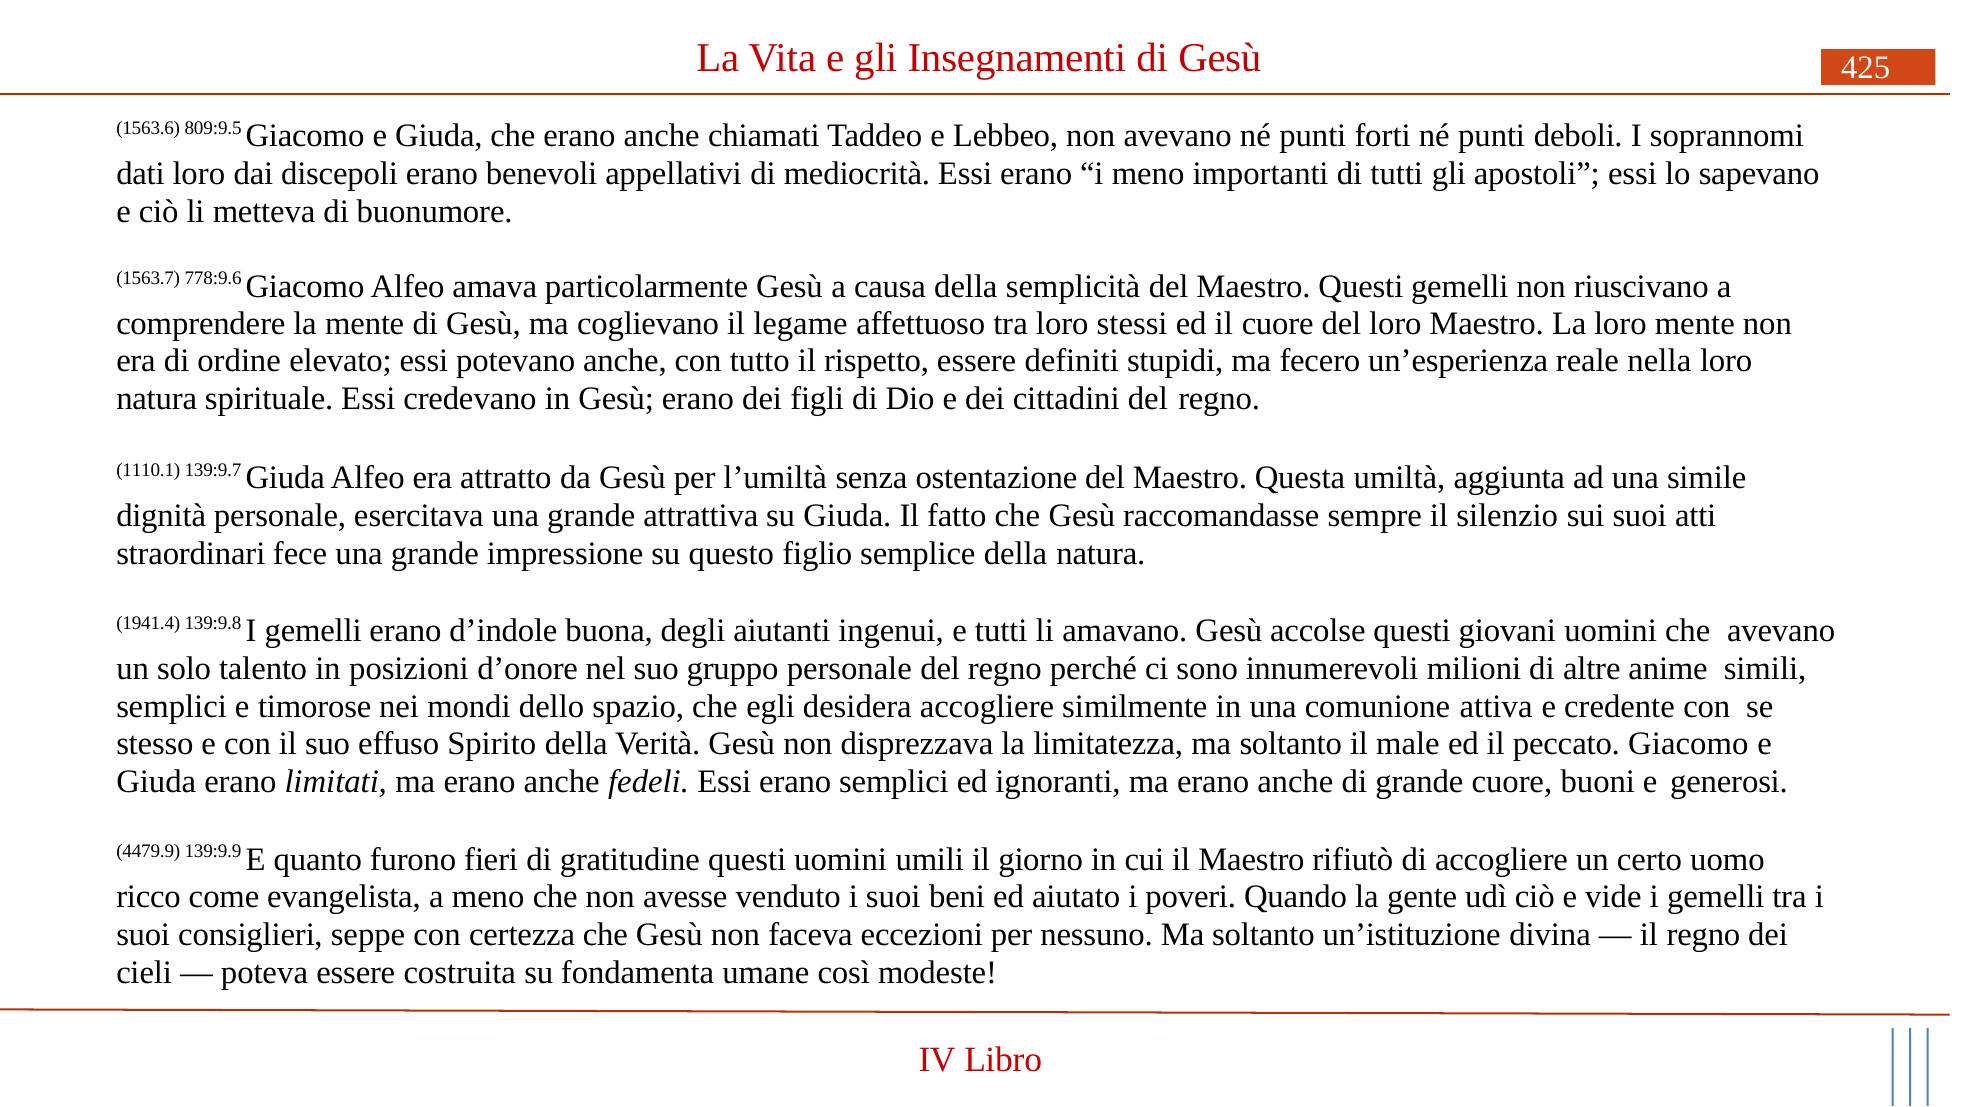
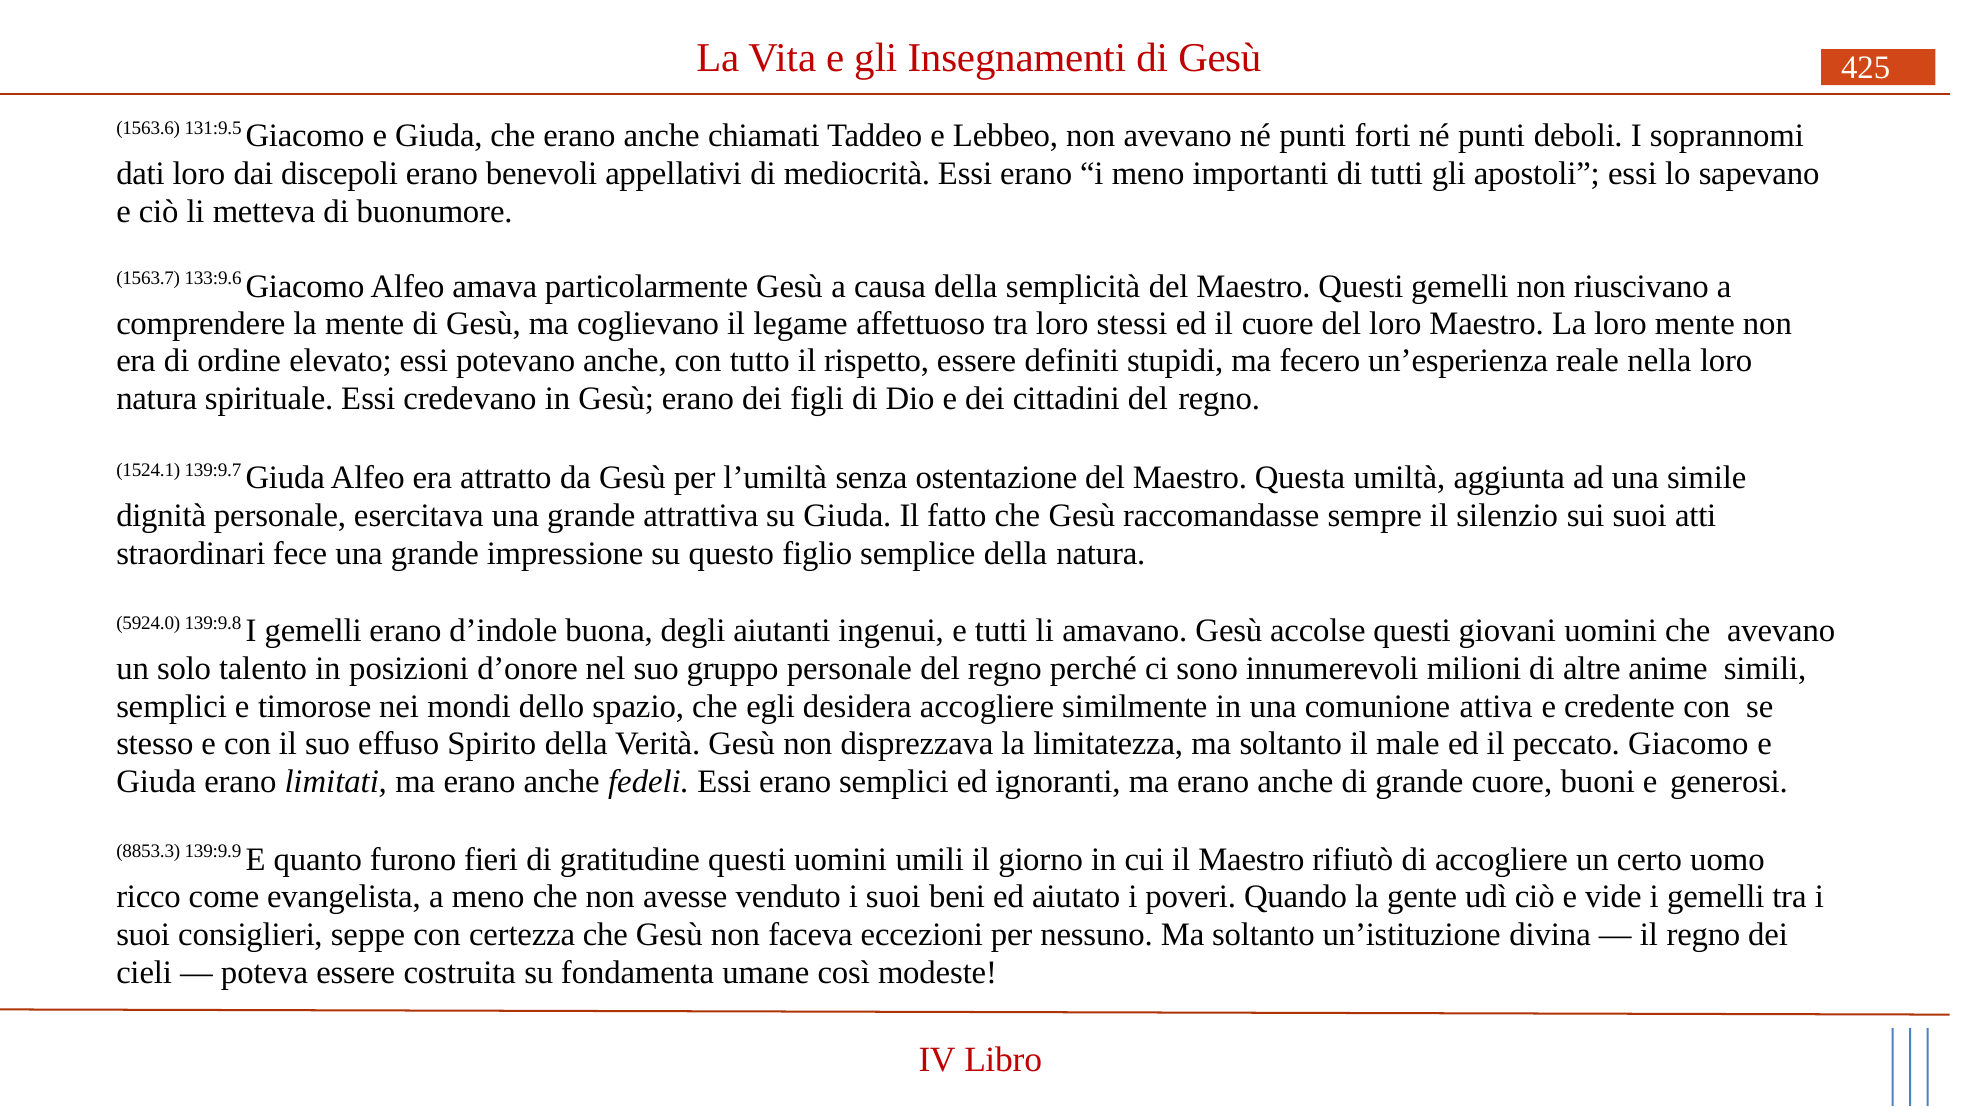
809:9.5: 809:9.5 -> 131:9.5 (213, 128)
778:9.6: 778:9.6 -> 133:9.6 (213, 278)
1110.1: 1110.1 -> 1524.1 (148, 470)
1941.4: 1941.4 -> 5924.0 (148, 623)
4479.9: 4479.9 -> 8853.3 (148, 852)
